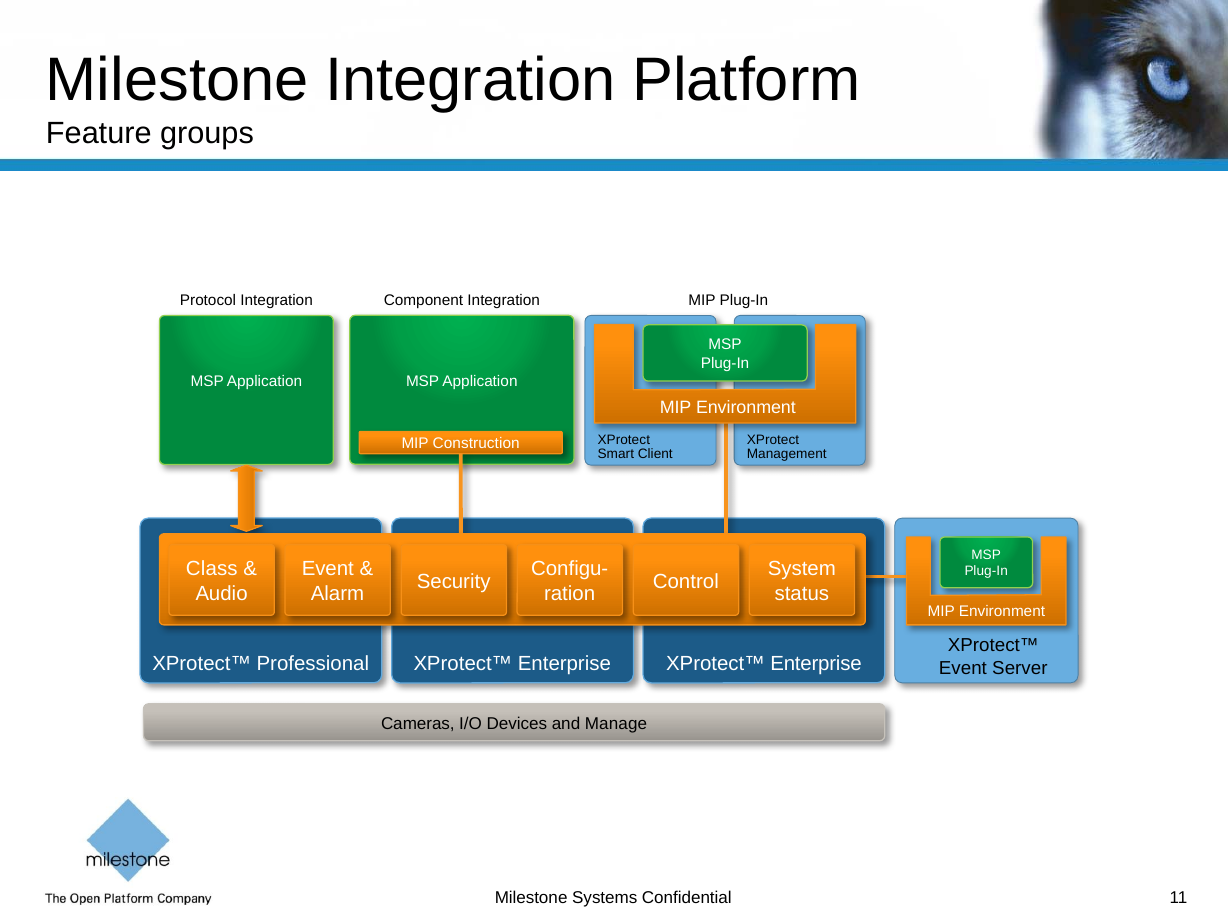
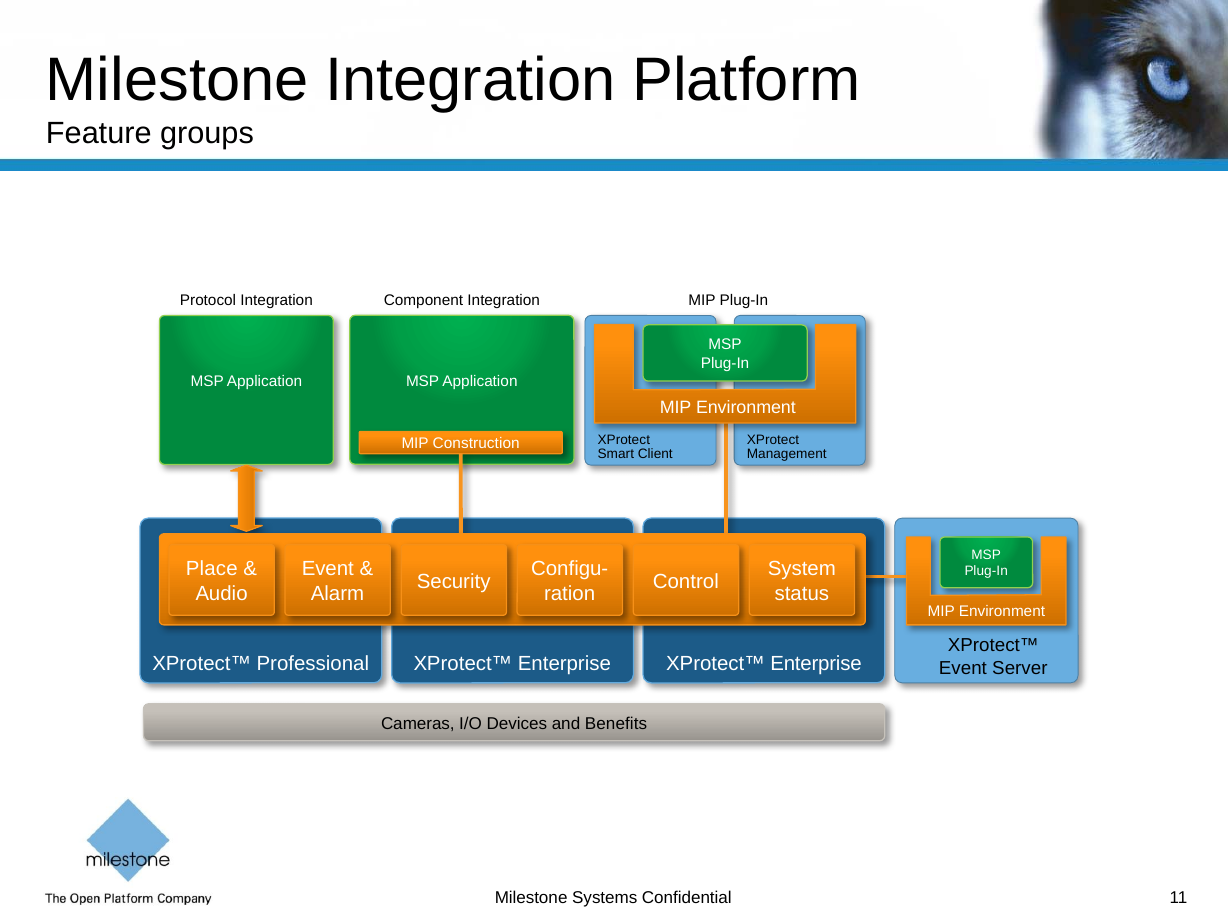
Class: Class -> Place (212, 569)
Manage: Manage -> Benefits (616, 723)
